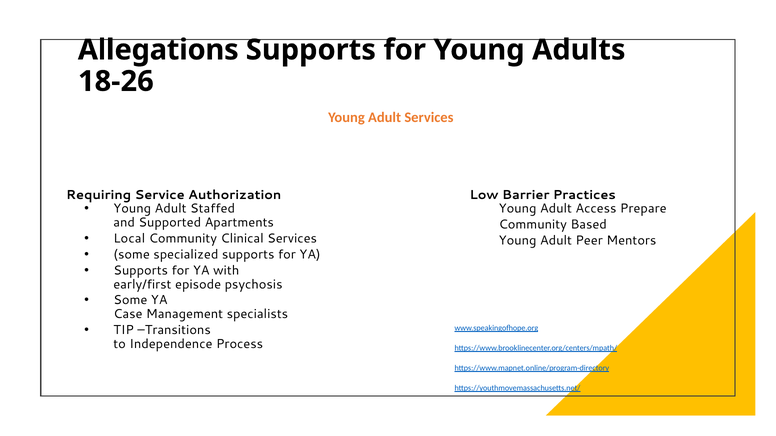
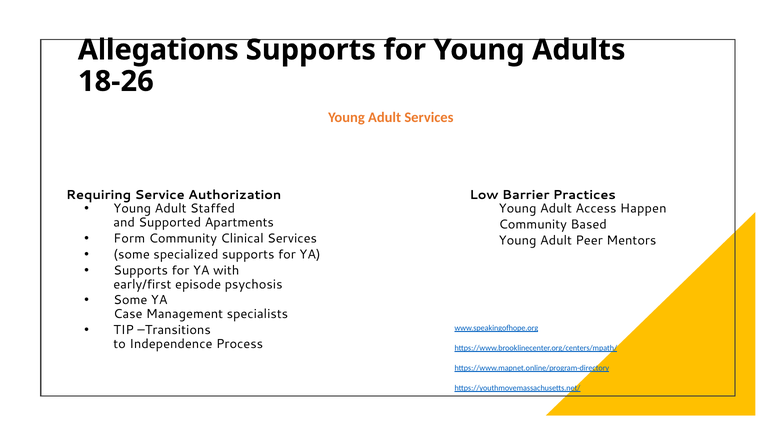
Prepare: Prepare -> Happen (643, 209)
Local: Local -> Form (129, 239)
